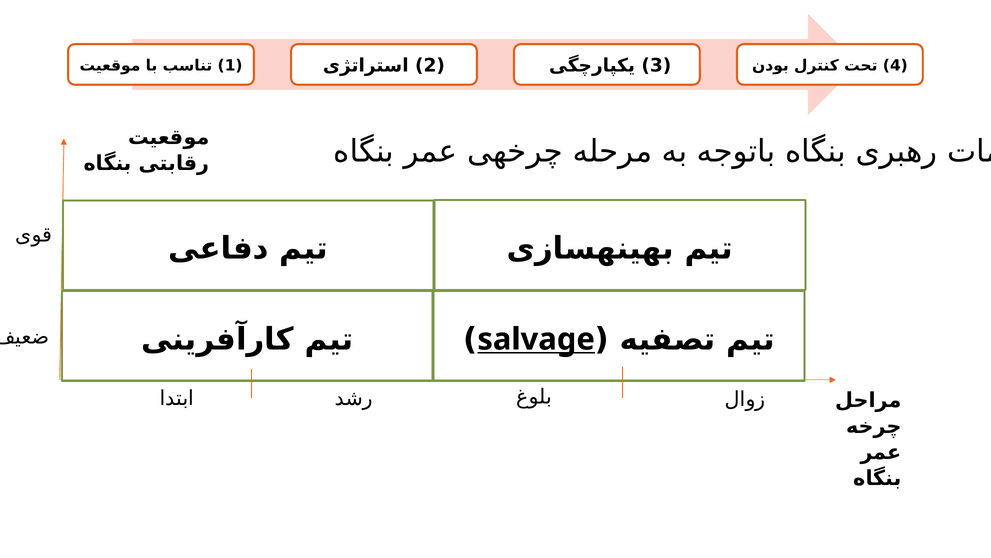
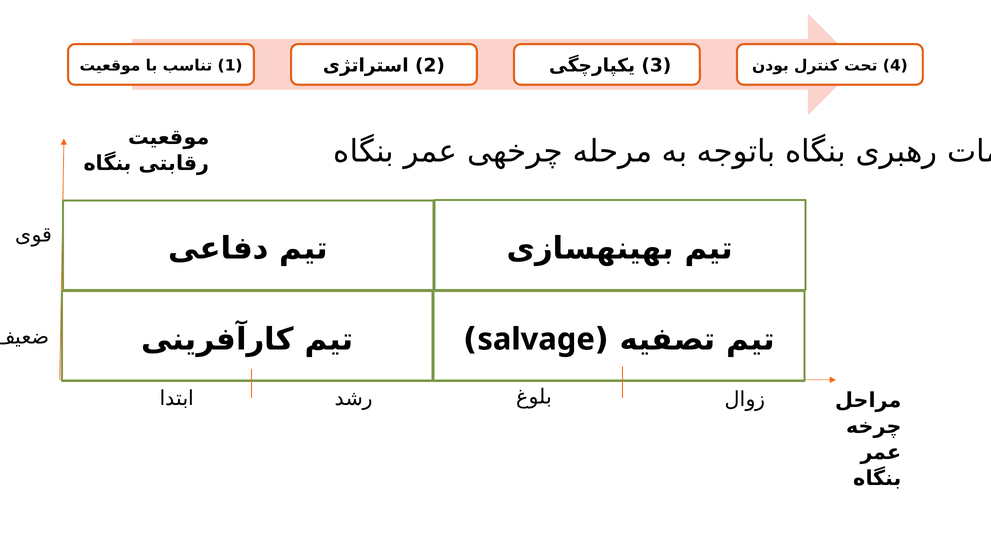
salvage underline: present -> none (536, 339)
